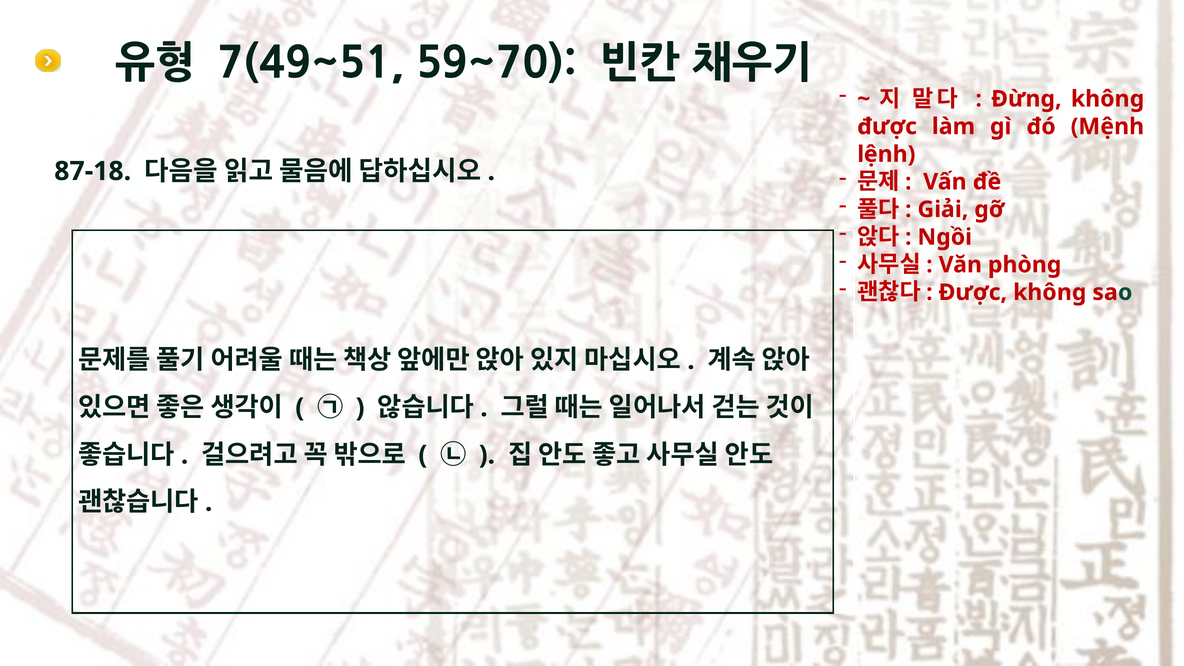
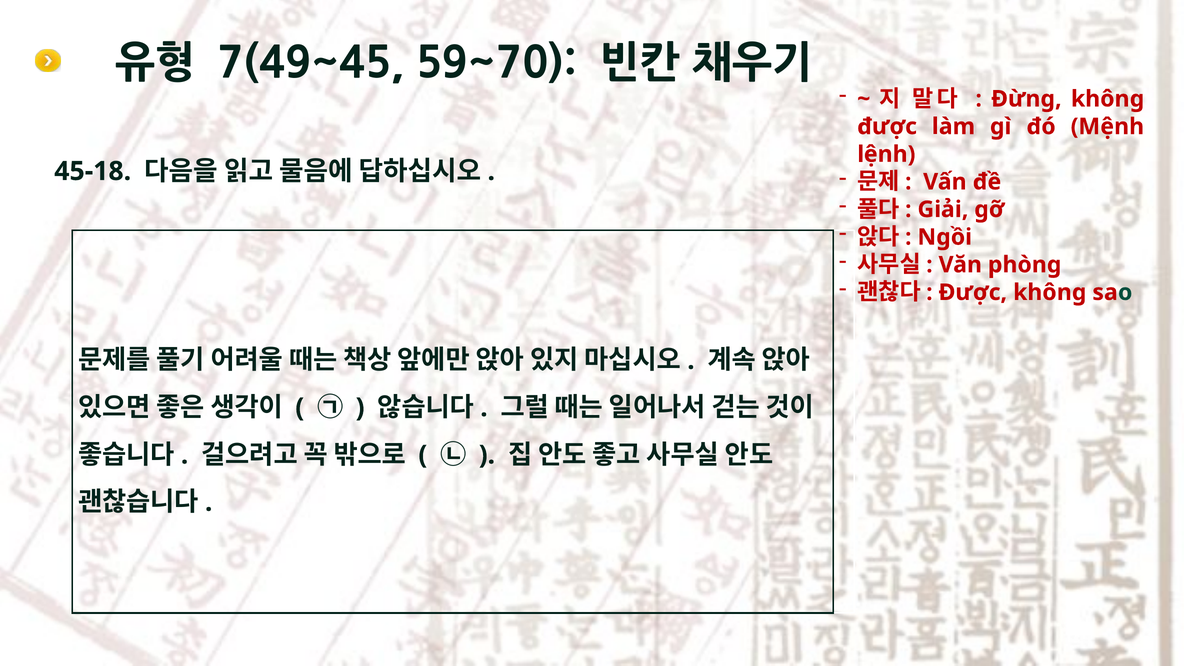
7(49~51: 7(49~51 -> 7(49~45 (311, 63)
87-18: 87-18 -> 45-18 (93, 171)
